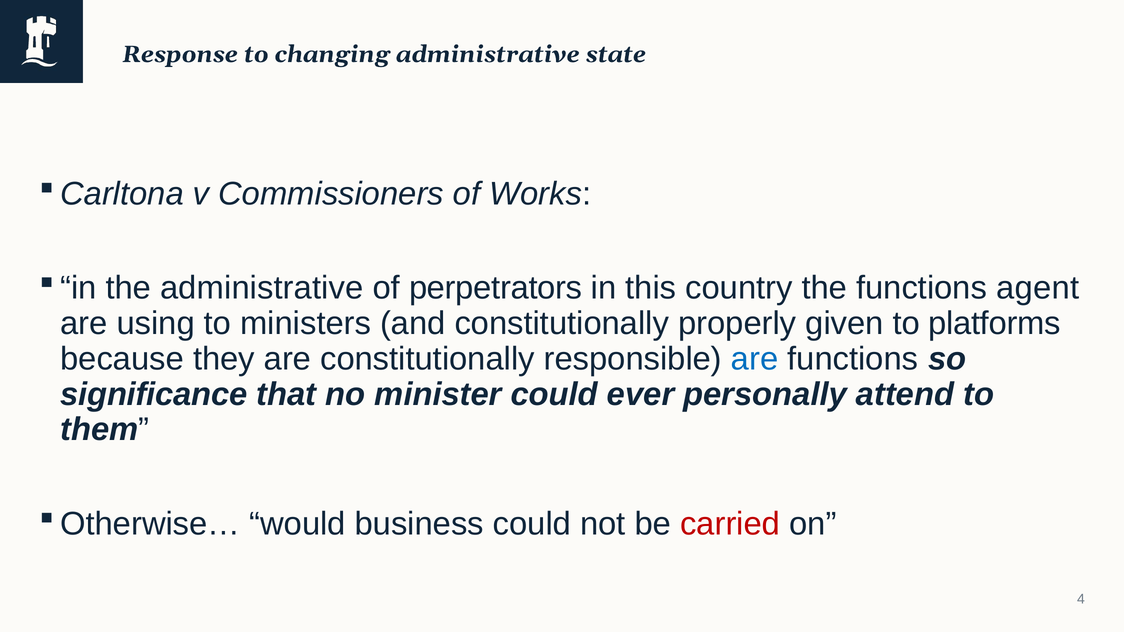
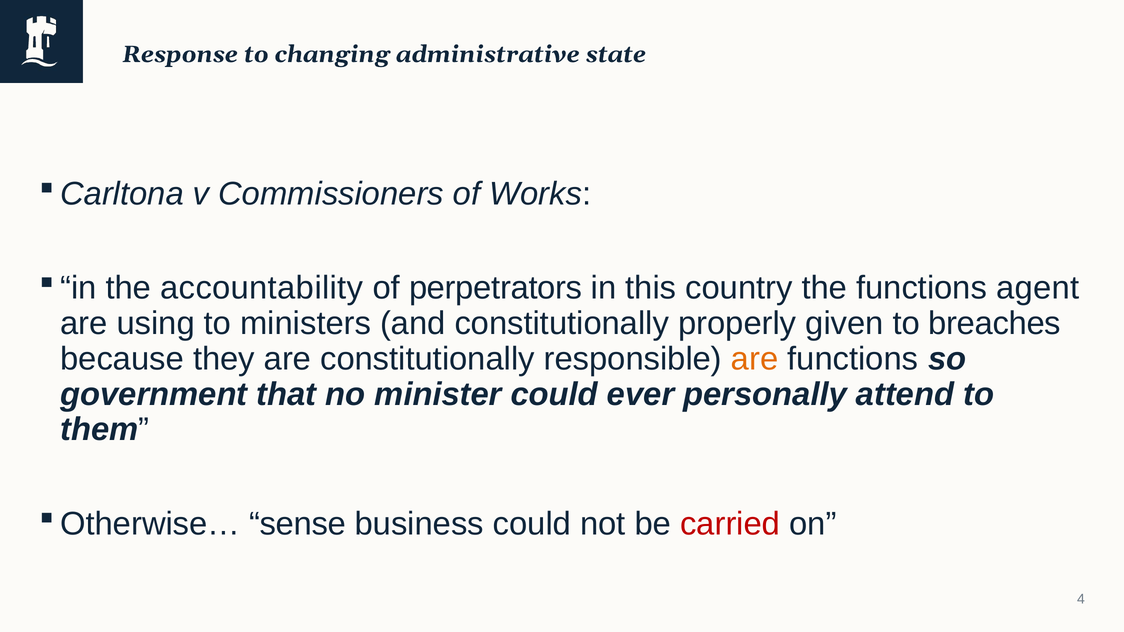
the administrative: administrative -> accountability (262, 288)
platforms: platforms -> breaches (995, 324)
are colour: blue -> orange (755, 359)
significance: significance -> government (154, 394)
would: would -> sense (298, 524)
